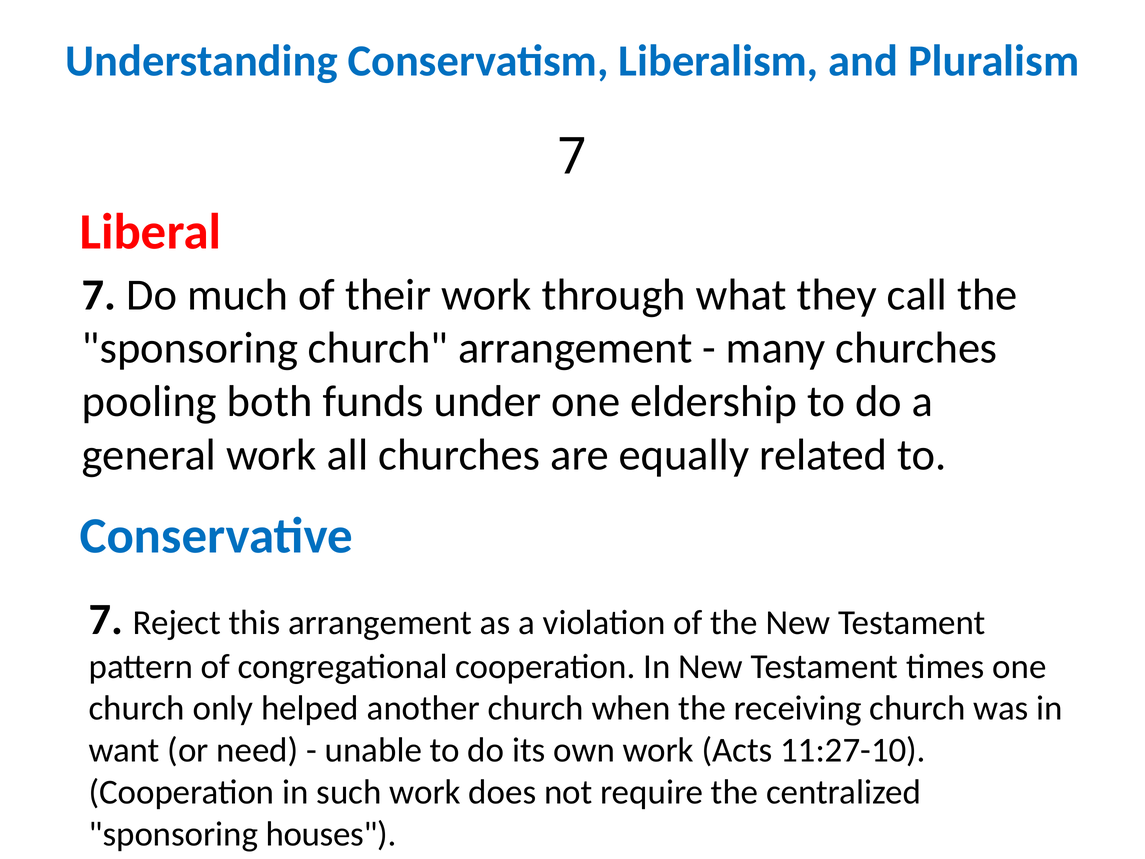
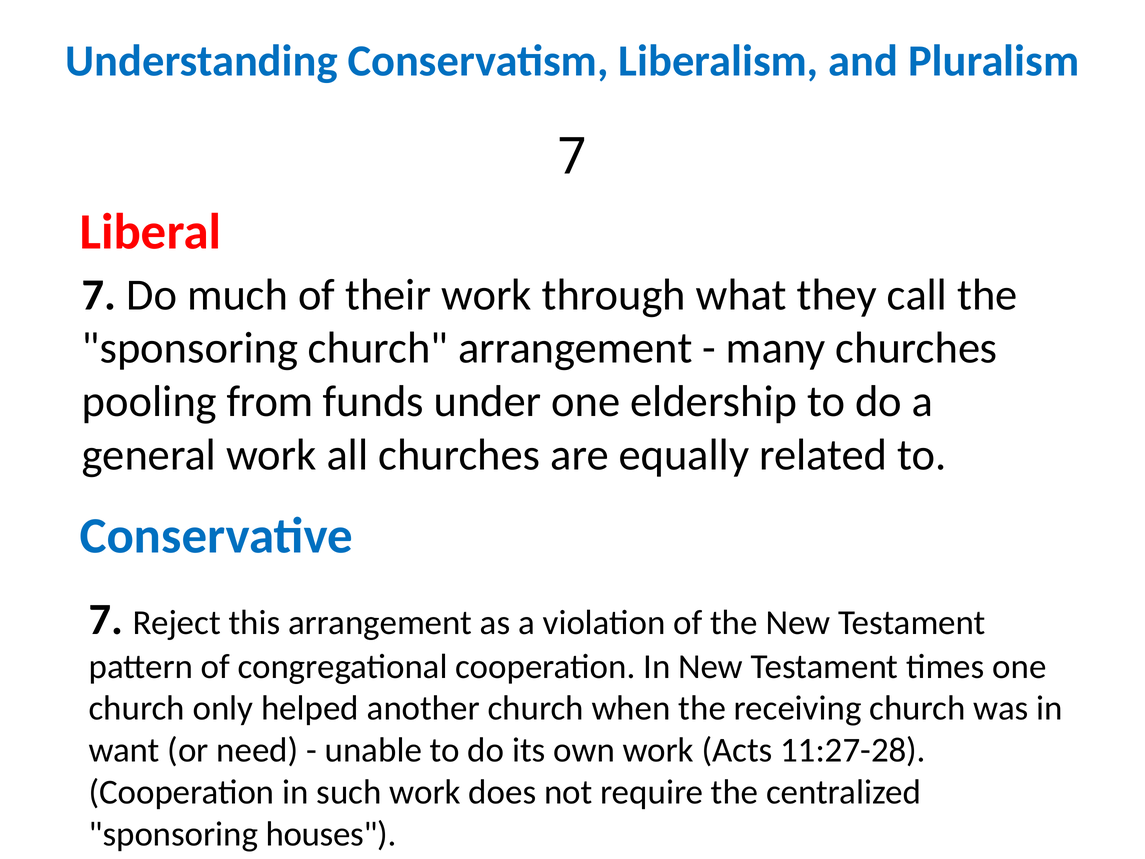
both: both -> from (270, 402)
11:27-10: 11:27-10 -> 11:27-28 (853, 750)
